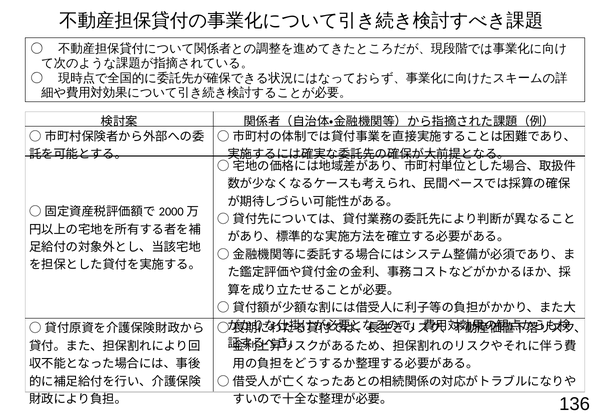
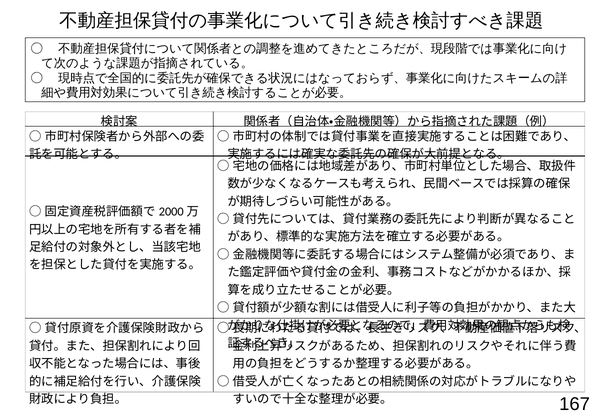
136: 136 -> 167 (575, 404)
